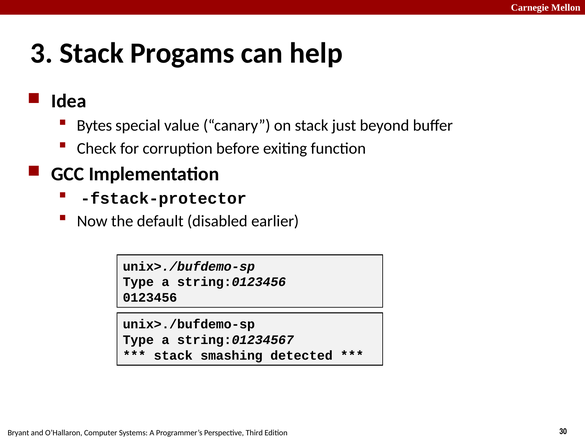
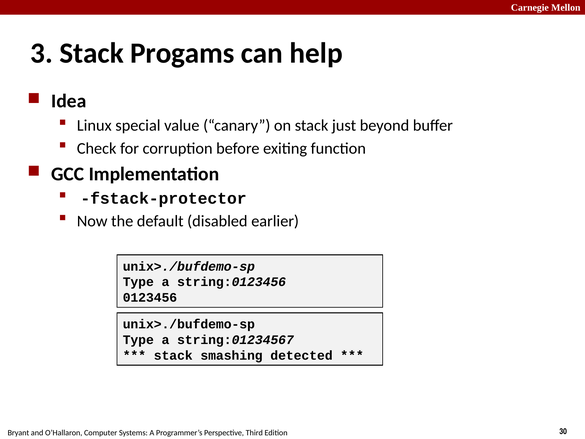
Bytes: Bytes -> Linux (94, 125)
